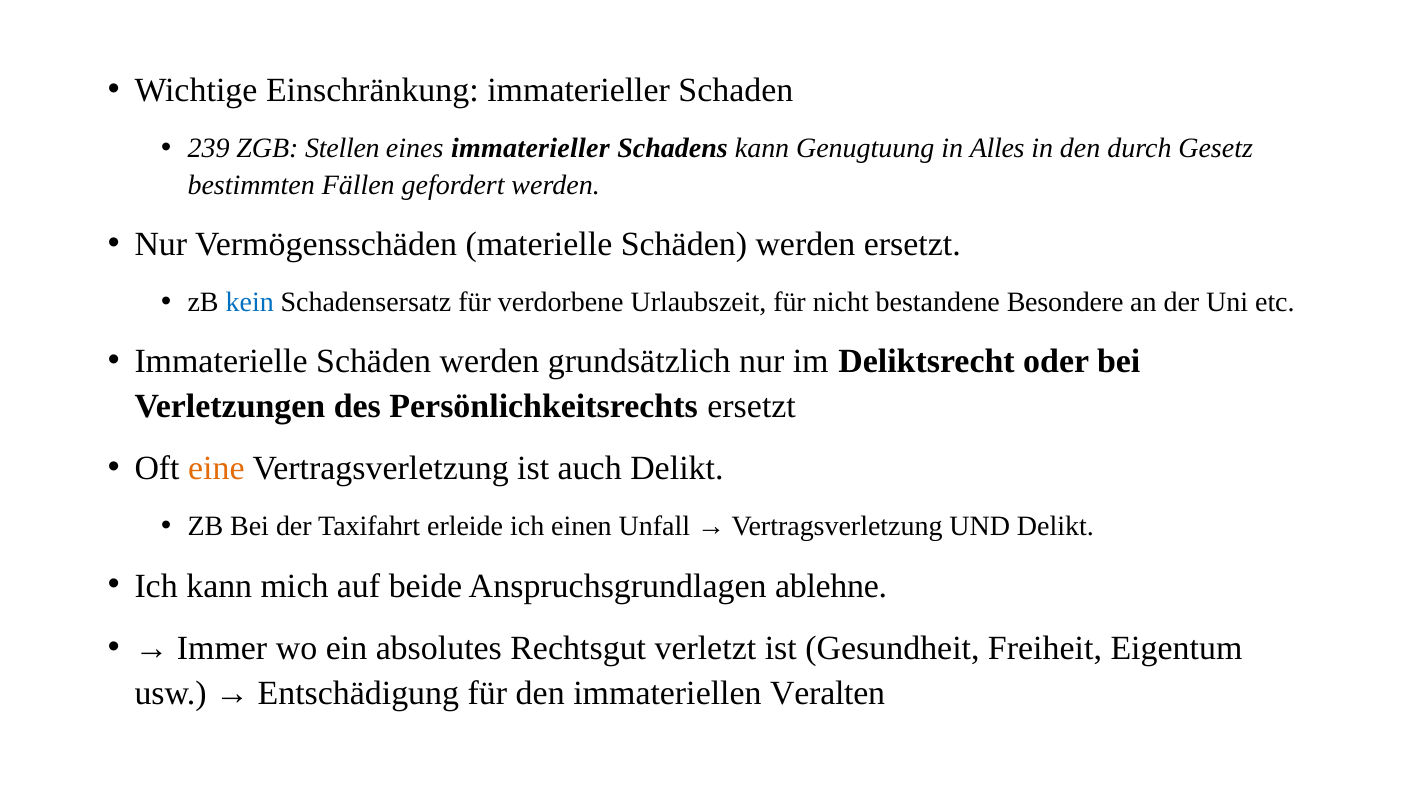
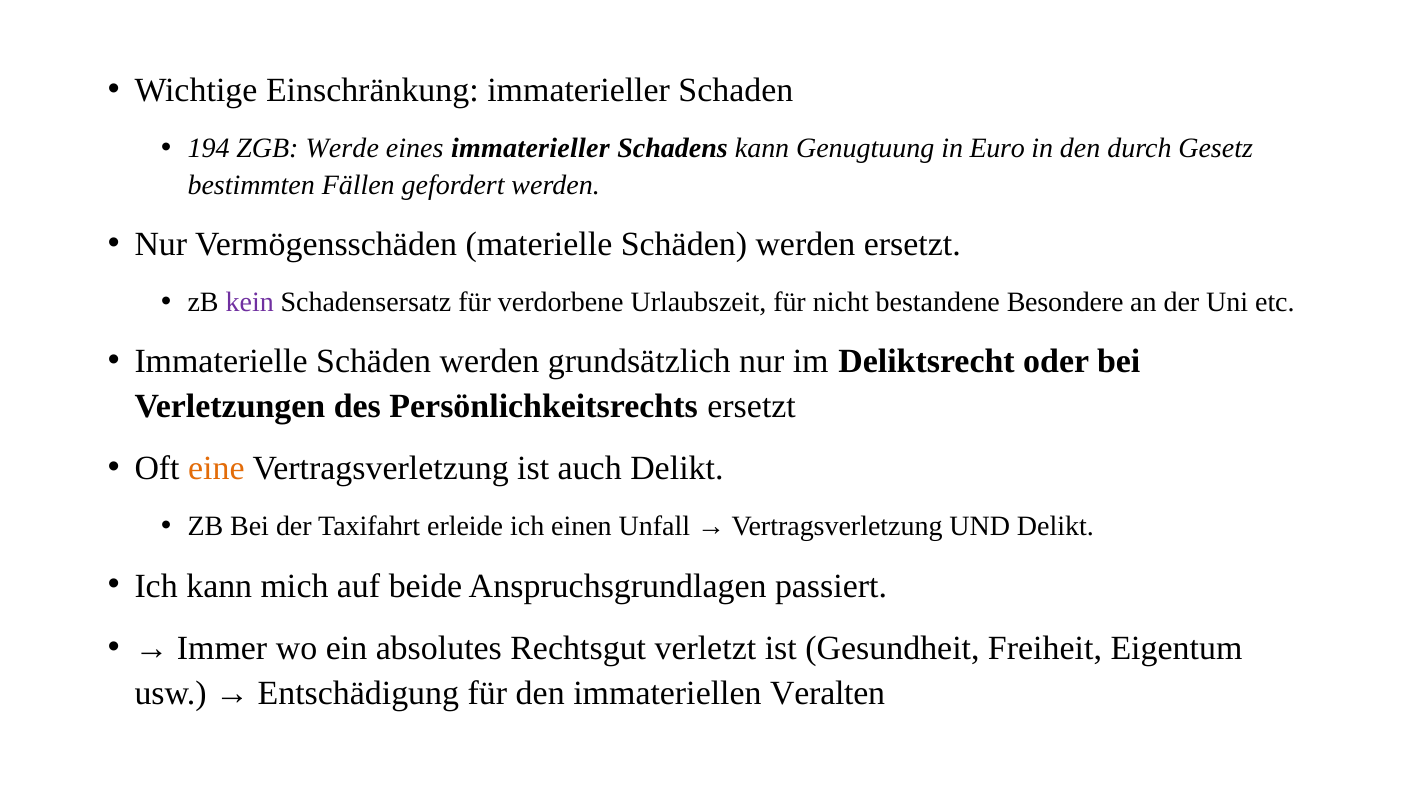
239: 239 -> 194 (209, 148)
Stellen: Stellen -> Werde (342, 148)
Alles: Alles -> Euro (997, 148)
kein colour: blue -> purple (250, 302)
ablehne: ablehne -> passiert (831, 586)
